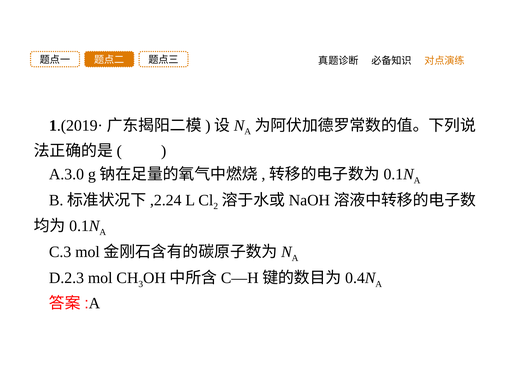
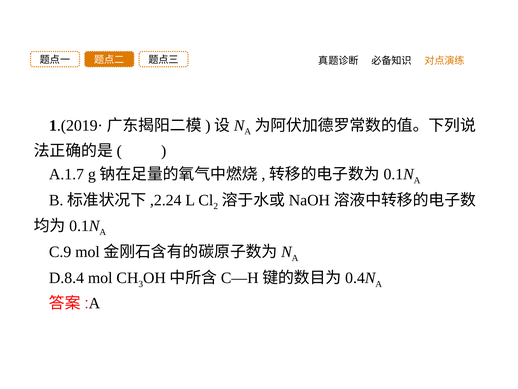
A.3.0: A.3.0 -> A.1.7 (67, 174)
C.3: C.3 -> C.9 (60, 252)
D.2.3: D.2.3 -> D.8.4 (67, 278)
